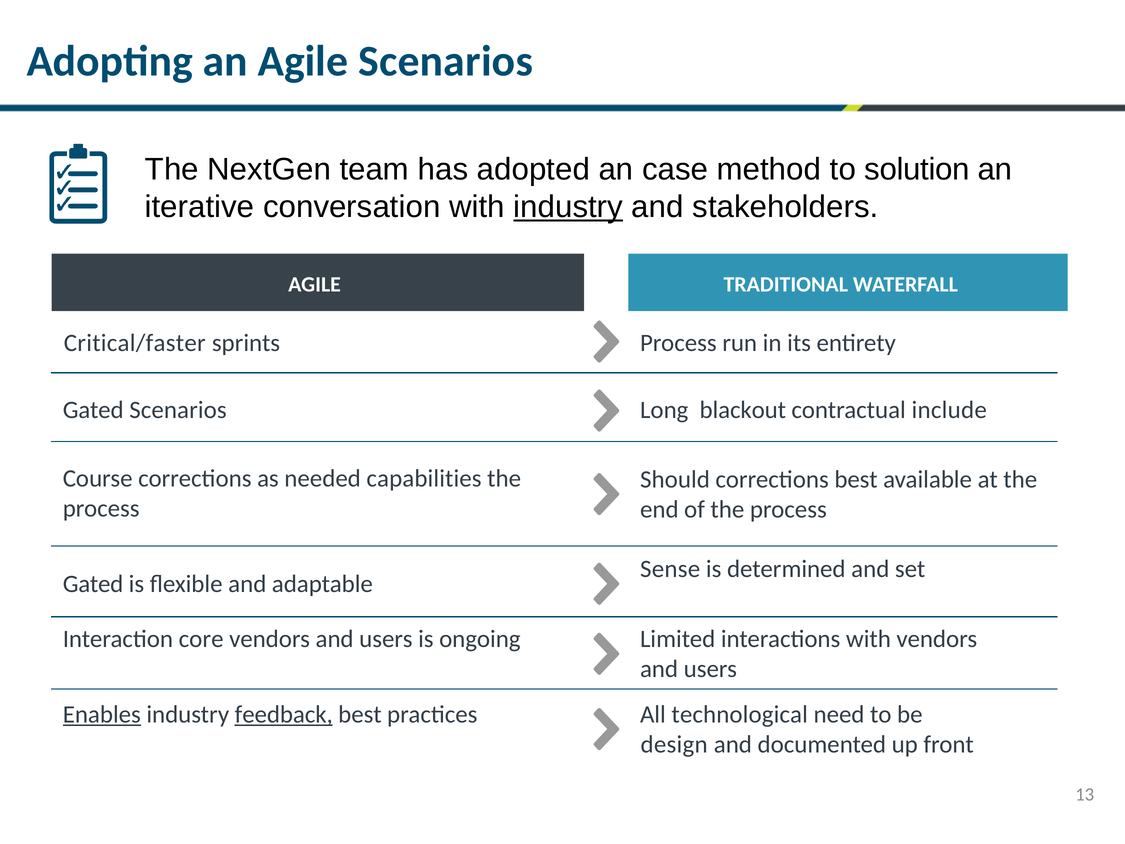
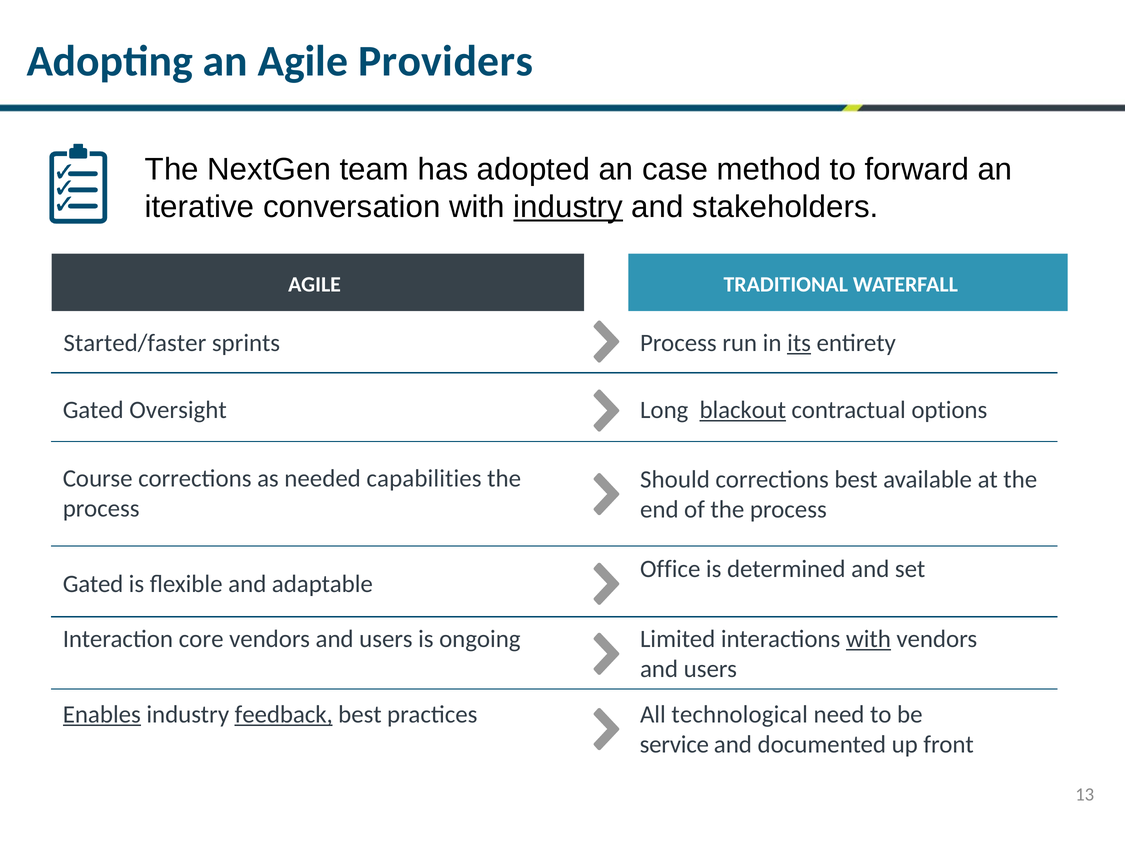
Agile Scenarios: Scenarios -> Providers (446, 61)
solution: solution -> forward (917, 169)
Critical/faster: Critical/faster -> Started/faster (135, 343)
its underline: none -> present (799, 343)
Gated Scenarios: Scenarios -> Oversight (178, 410)
blackout underline: none -> present (743, 410)
include: include -> options (949, 410)
Sense: Sense -> Office (670, 569)
with underline: none -> present (868, 639)
design: design -> service (674, 744)
